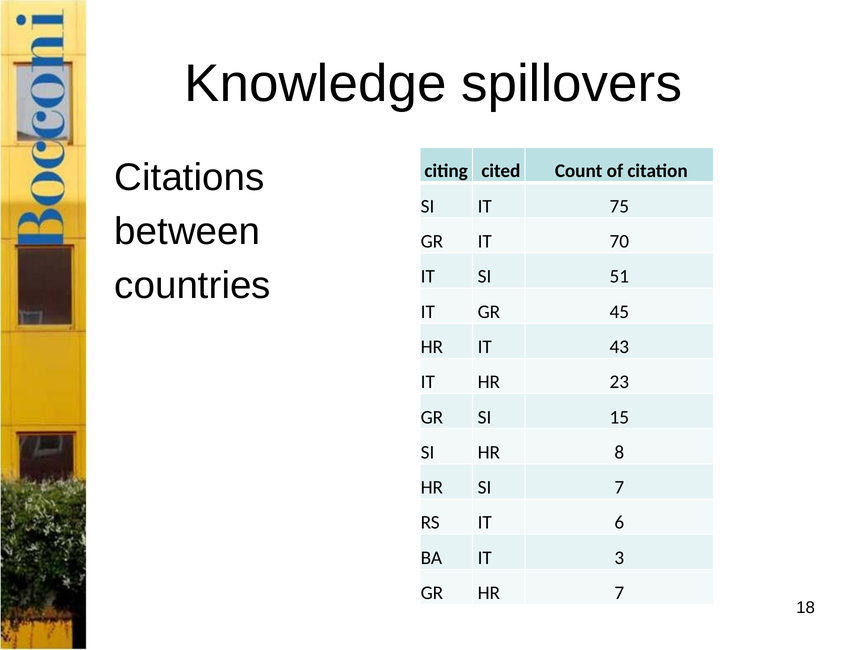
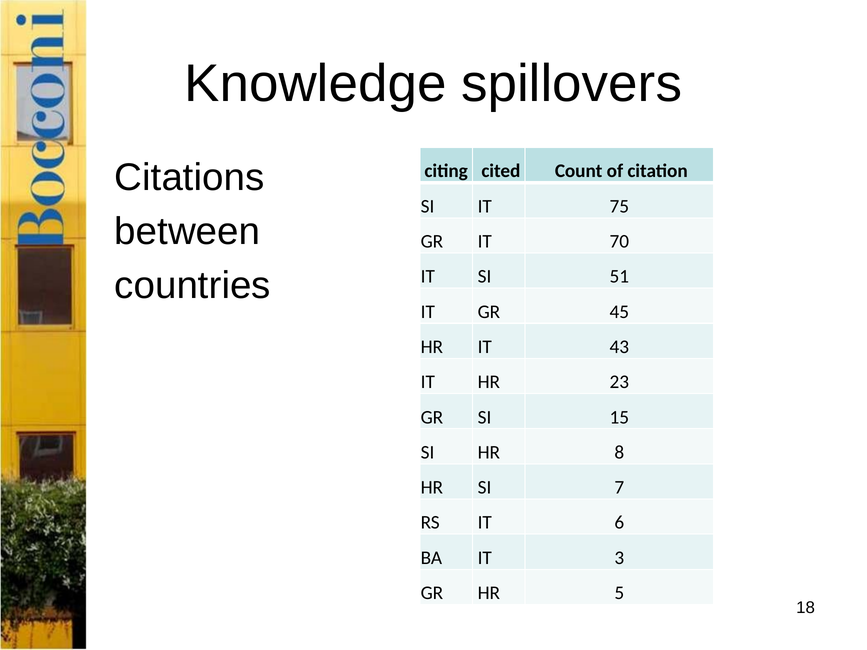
HR 7: 7 -> 5 (619, 593)
